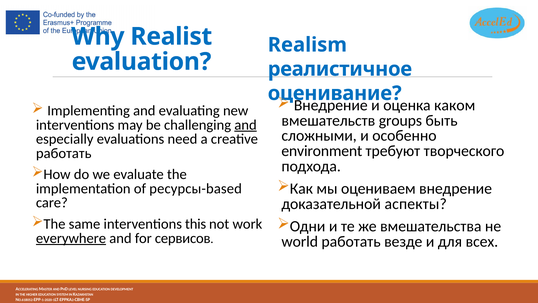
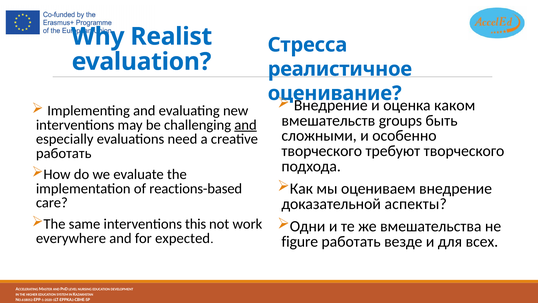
Realism: Realism -> Стресса (307, 45)
environment: environment -> творческого (322, 151)
ресурсы-based: ресурсы-based -> reactions-based (196, 188)
everywhere underline: present -> none (71, 238)
сервисов: сервисов -> expected (183, 238)
world: world -> figure (300, 241)
